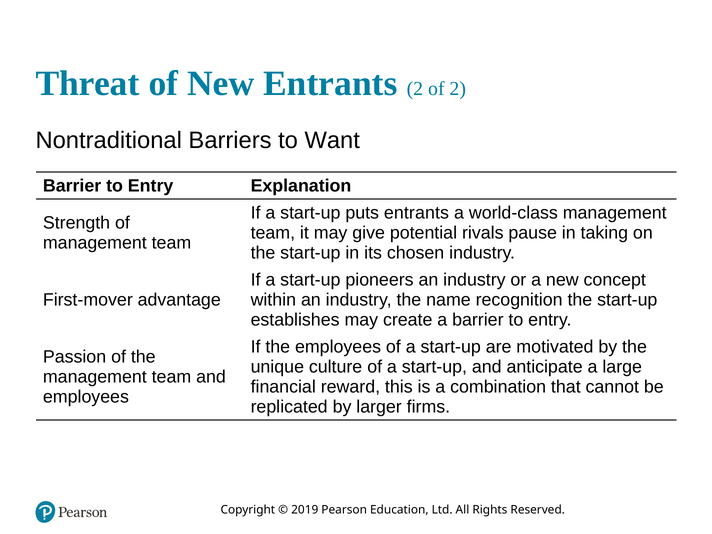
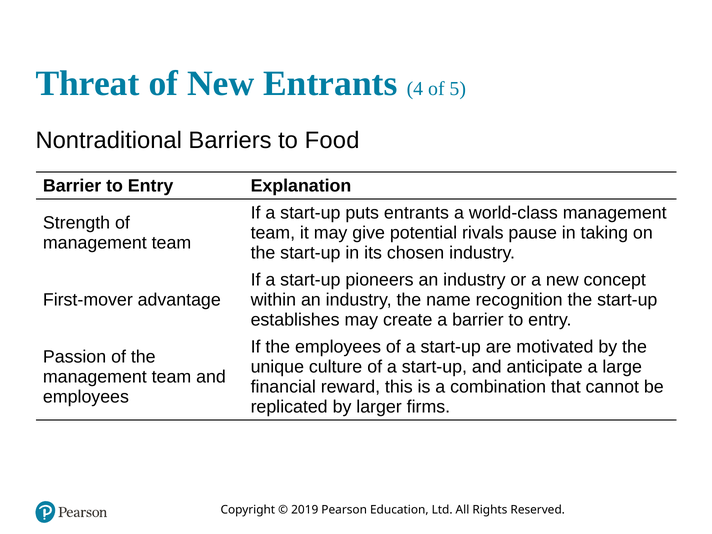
Entrants 2: 2 -> 4 (415, 89)
of 2: 2 -> 5 (458, 89)
Want: Want -> Food (332, 141)
